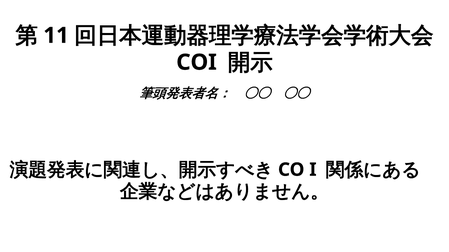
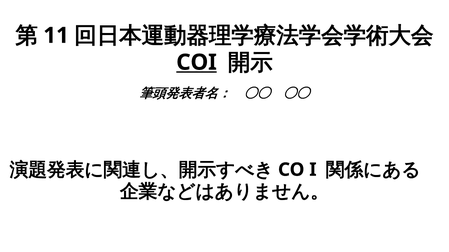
COI underline: none -> present (197, 62)
